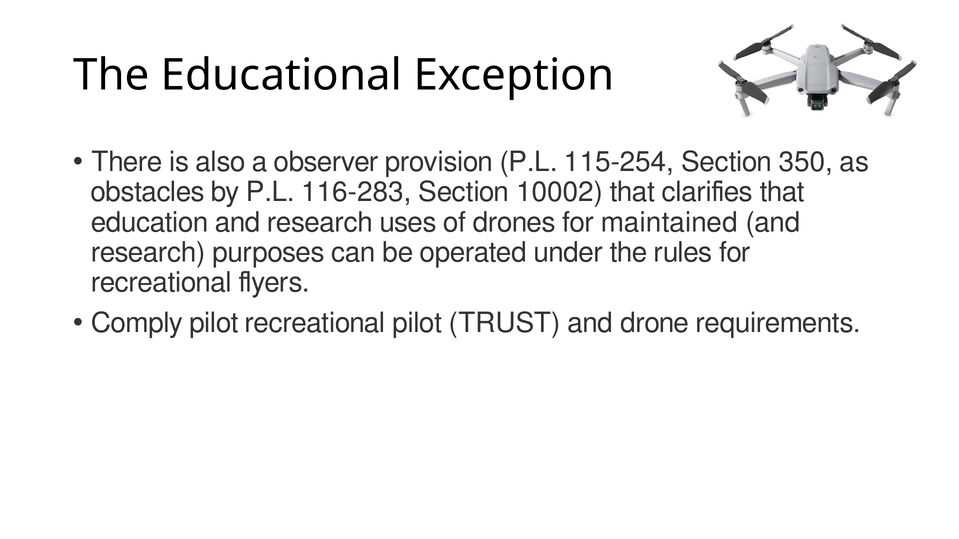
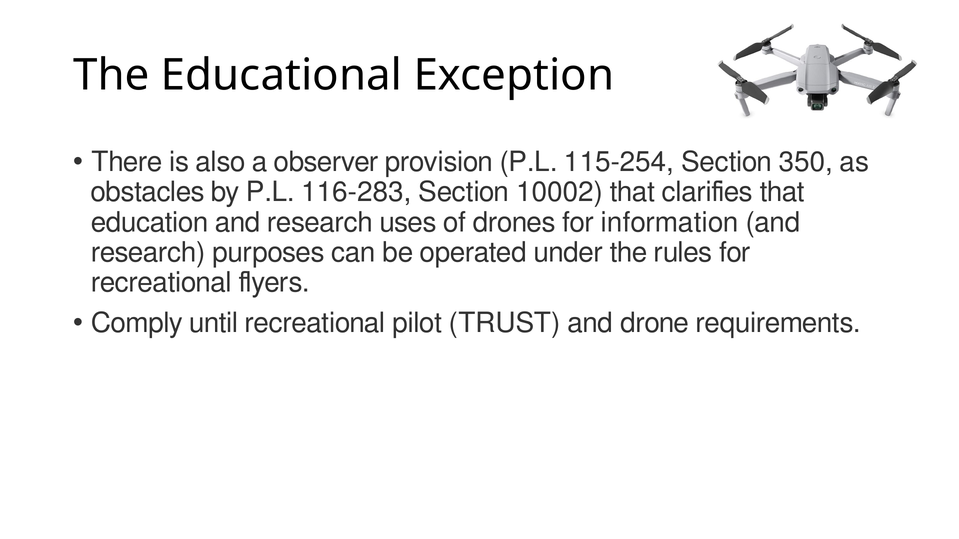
maintained: maintained -> information (670, 223)
Comply pilot: pilot -> until (214, 323)
